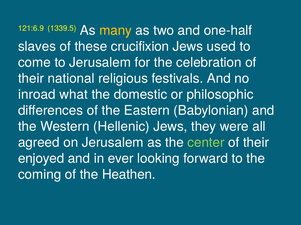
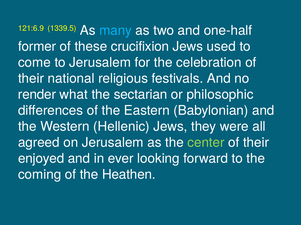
many colour: yellow -> light blue (116, 31)
slaves: slaves -> former (37, 47)
inroad: inroad -> render (37, 95)
domestic: domestic -> sectarian (141, 95)
